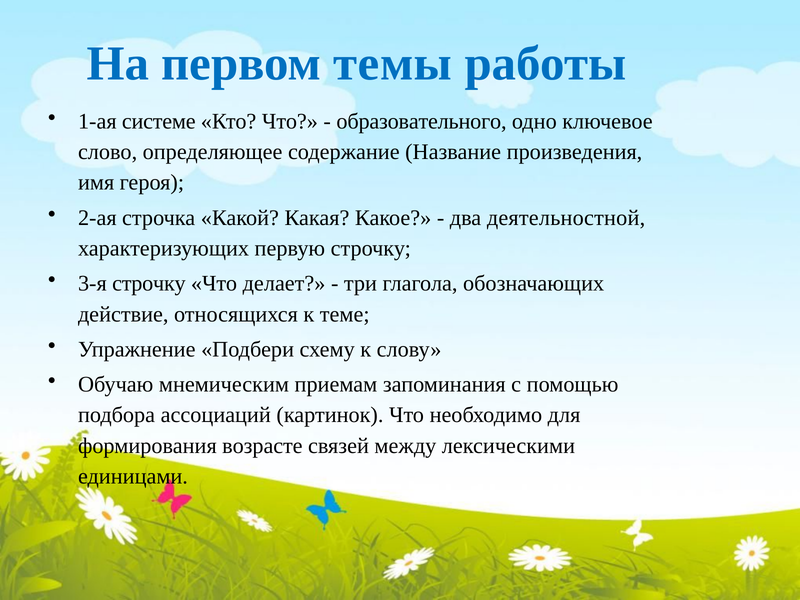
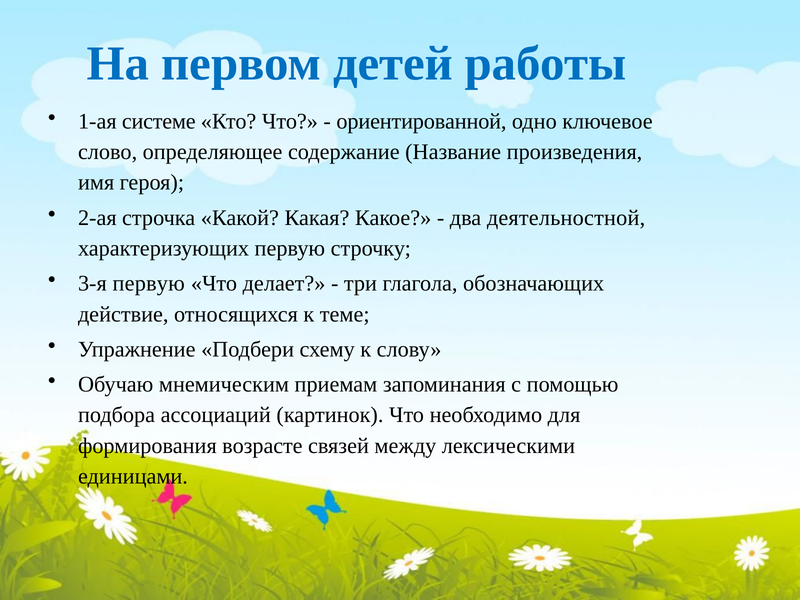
темы: темы -> детей (393, 63)
образовательного: образовательного -> ориентированной (422, 121)
3-я строчку: строчку -> первую (149, 284)
